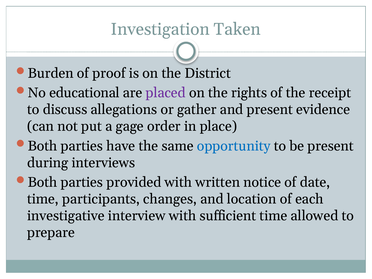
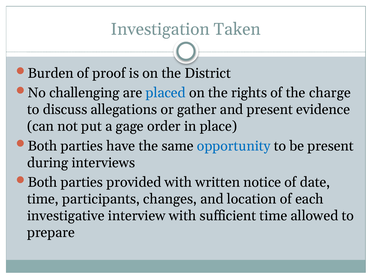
educational: educational -> challenging (84, 93)
placed colour: purple -> blue (166, 93)
receipt: receipt -> charge (330, 93)
